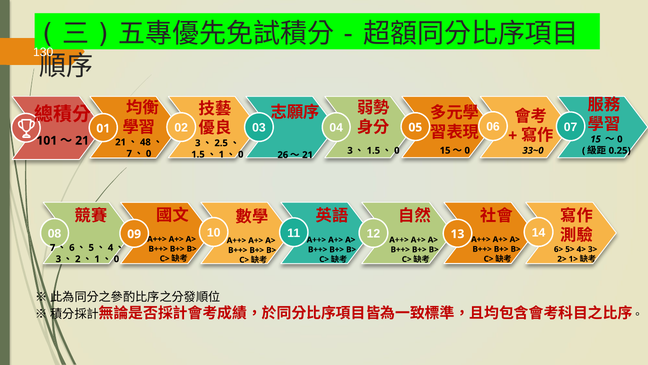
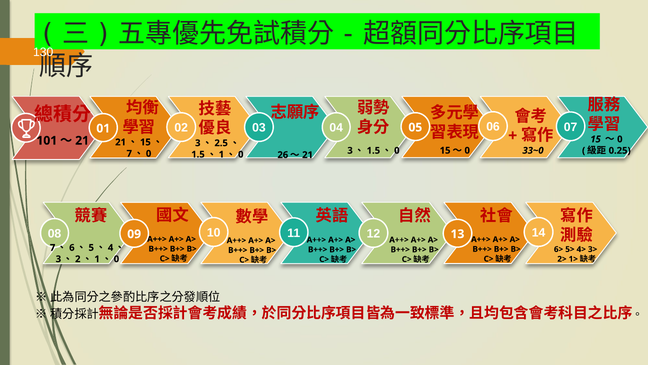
48: 48 -> 15 (145, 142)
